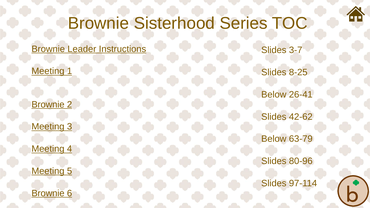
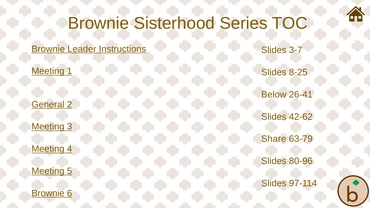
Brownie: Brownie -> General (48, 105)
Below: Below -> Share (274, 139)
